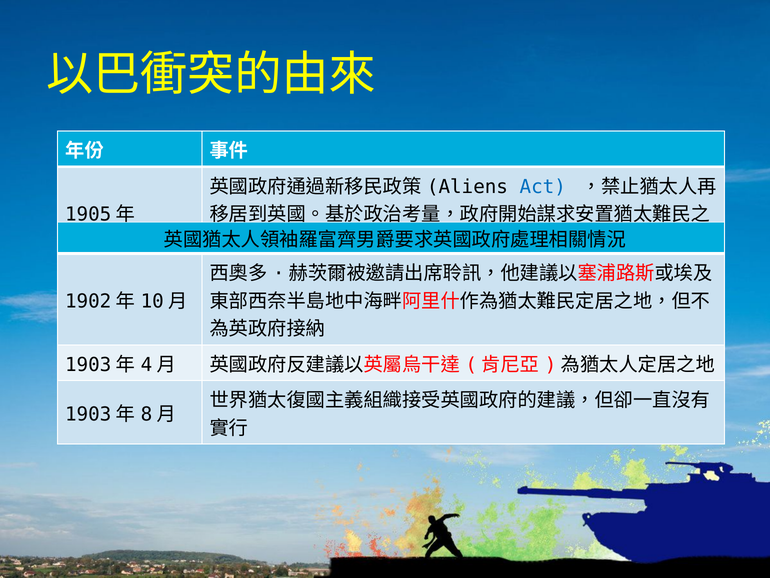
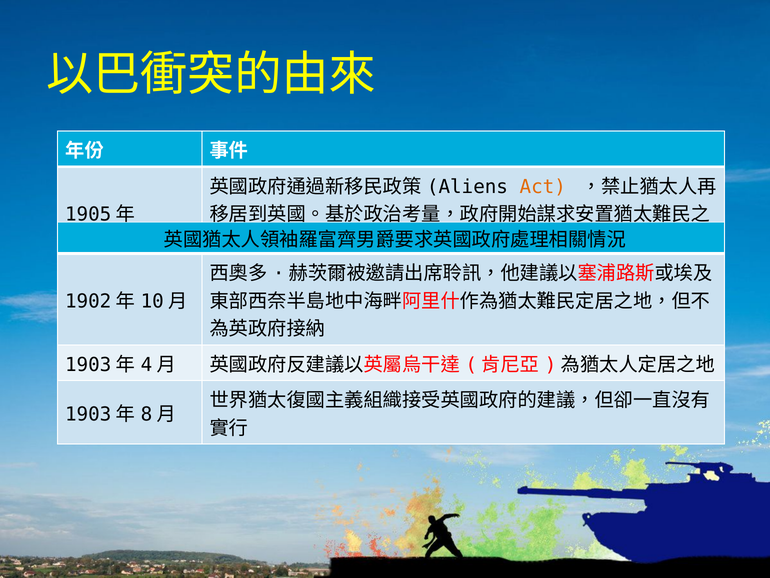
Act colour: blue -> orange (543, 187)
